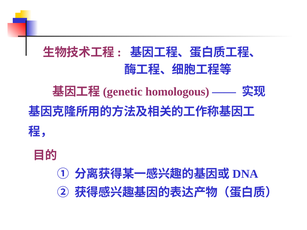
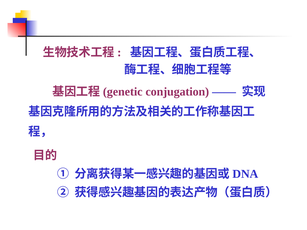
homologous: homologous -> conjugation (177, 92)
